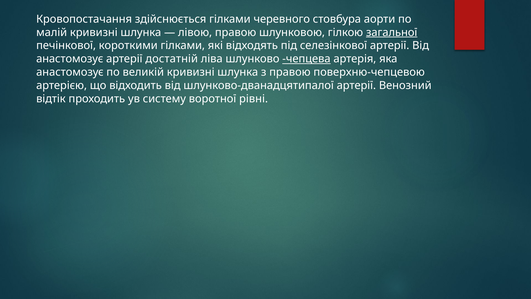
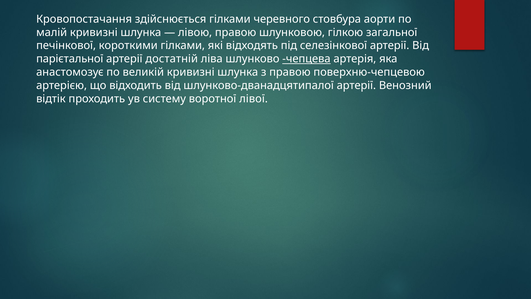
загальної underline: present -> none (392, 32)
анастомозує: анастомозує -> парієтальної (70, 59)
рівні: рівні -> лівої (254, 99)
